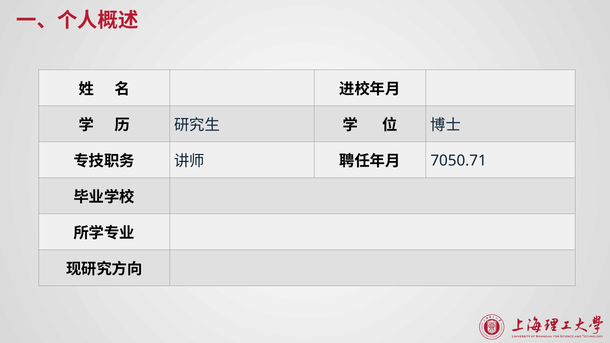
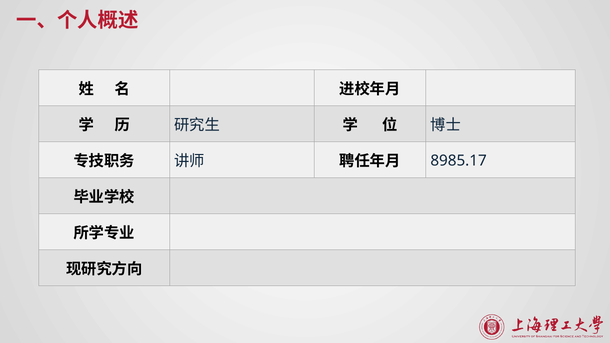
7050.71: 7050.71 -> 8985.17 (459, 161)
